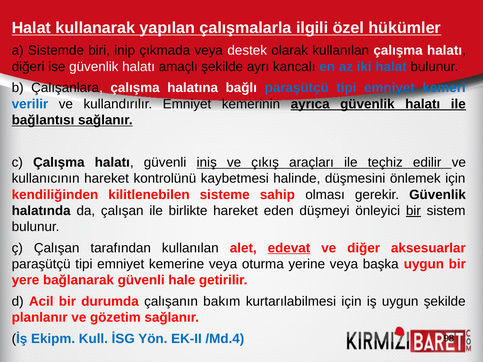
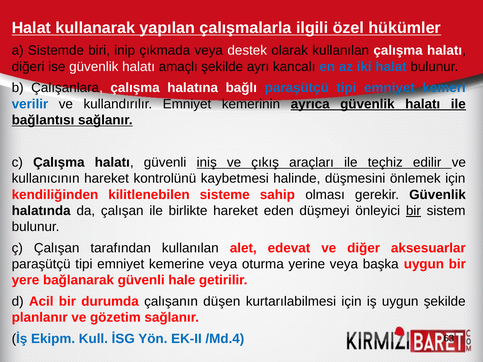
edevat underline: present -> none (289, 248)
bakım: bakım -> düşen (222, 302)
98: 98 -> 63 (449, 339)
